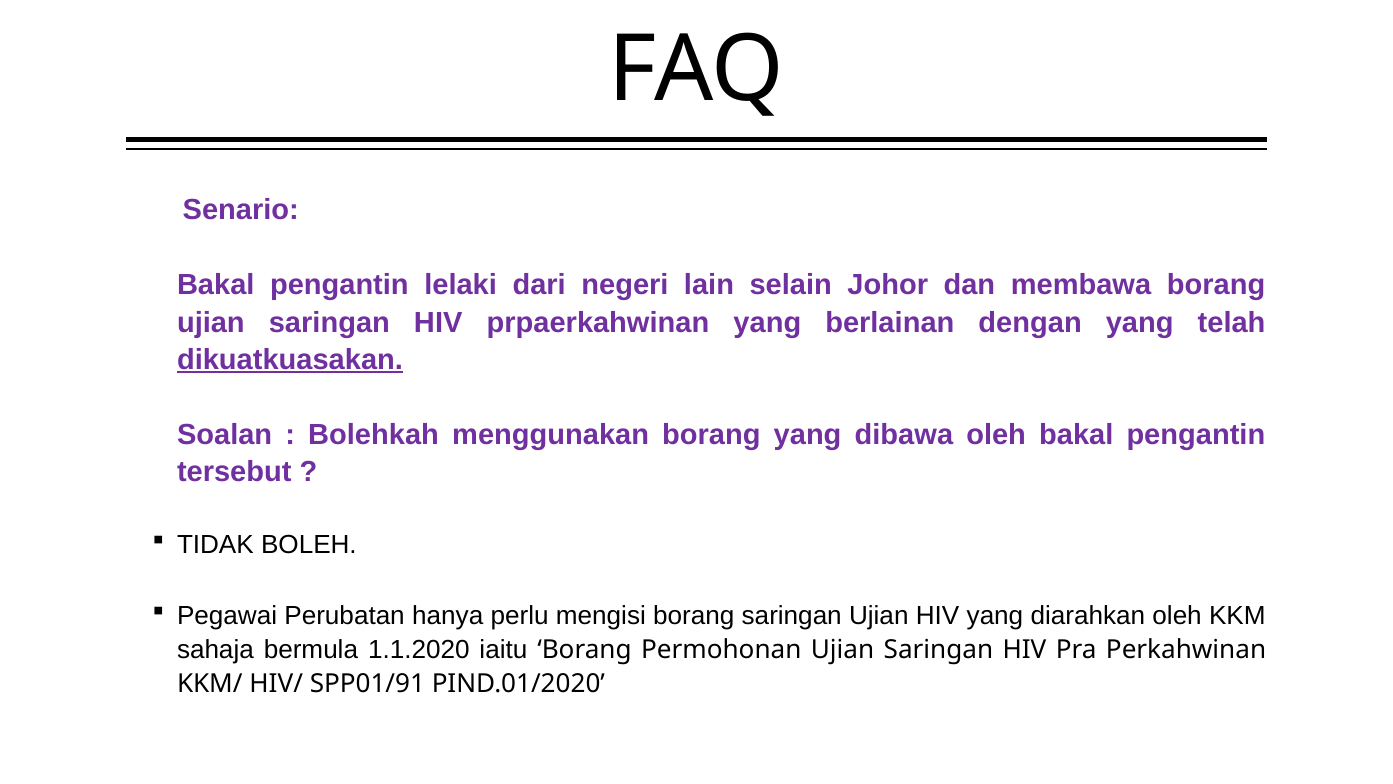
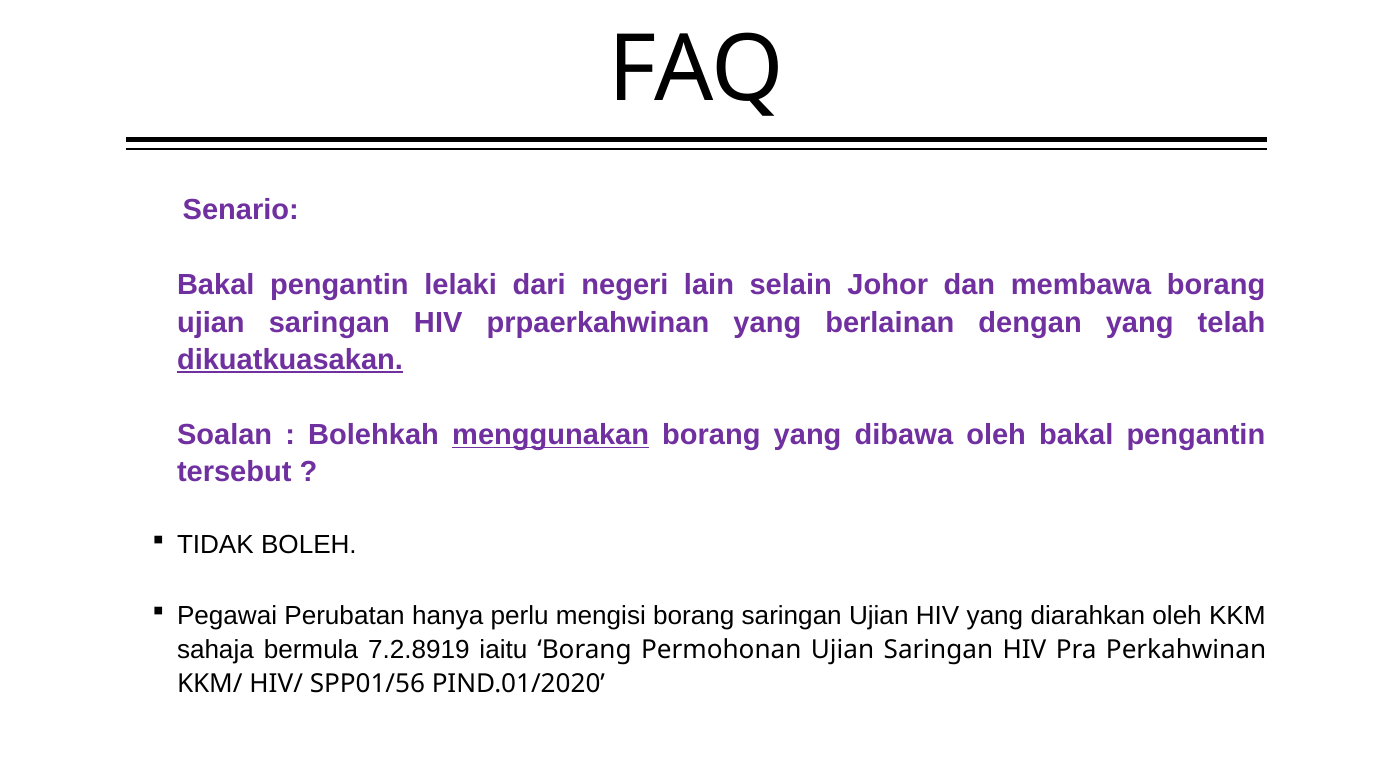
menggunakan underline: none -> present (551, 435)
1.1.2020: 1.1.2020 -> 7.2.8919 (419, 649)
SPP01/91: SPP01/91 -> SPP01/56 (367, 683)
